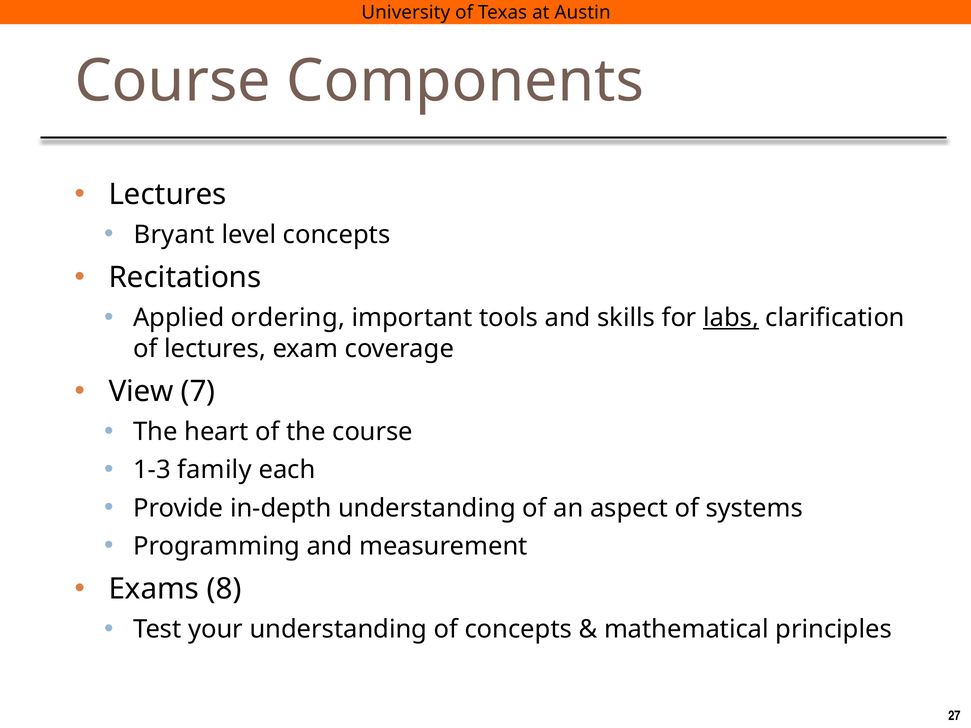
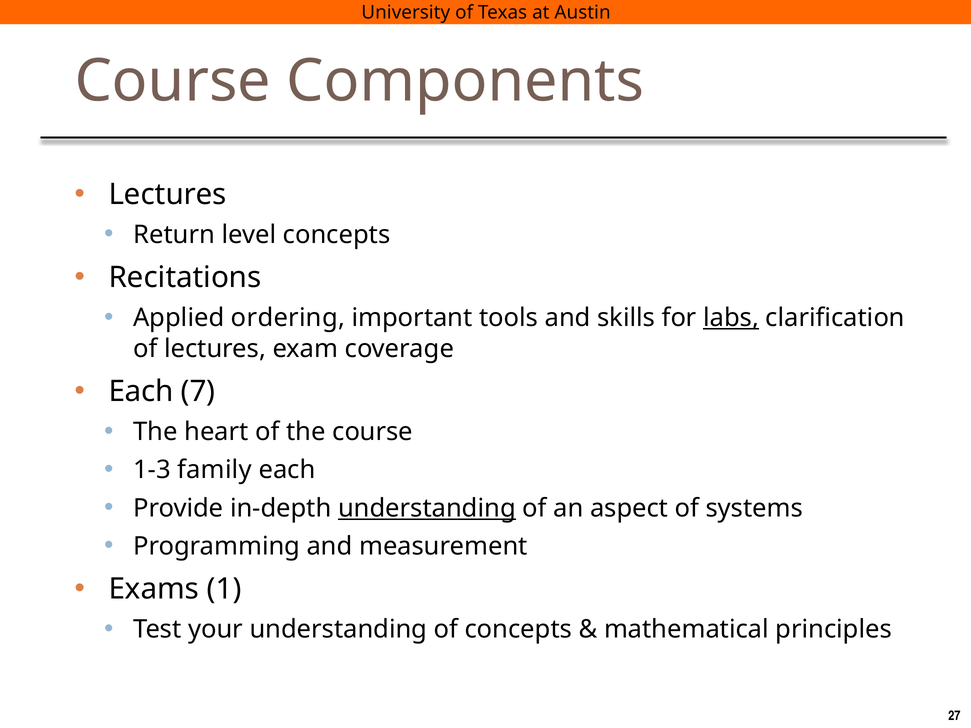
Bryant: Bryant -> Return (174, 235)
View: View -> Each (141, 392)
understanding underline: none -> present (427, 508)
8: 8 -> 1 (224, 589)
